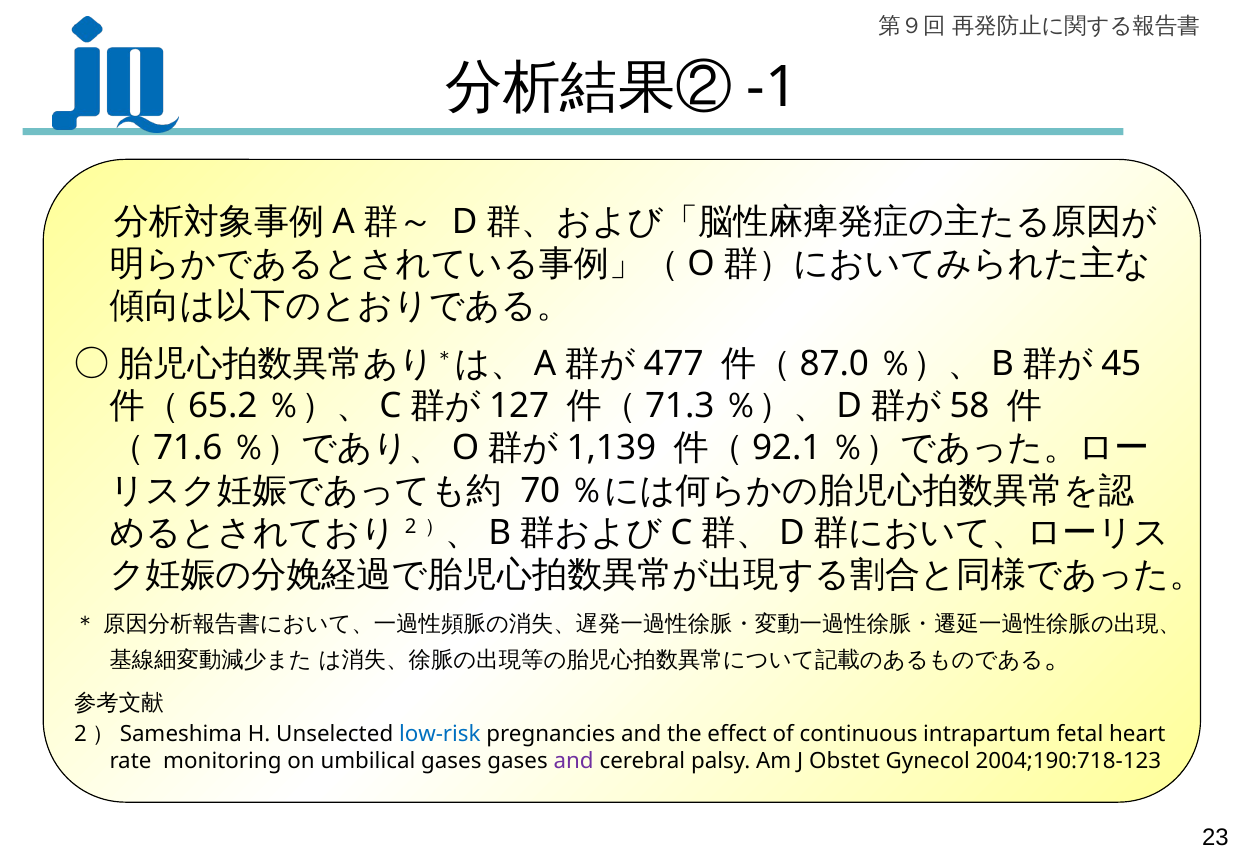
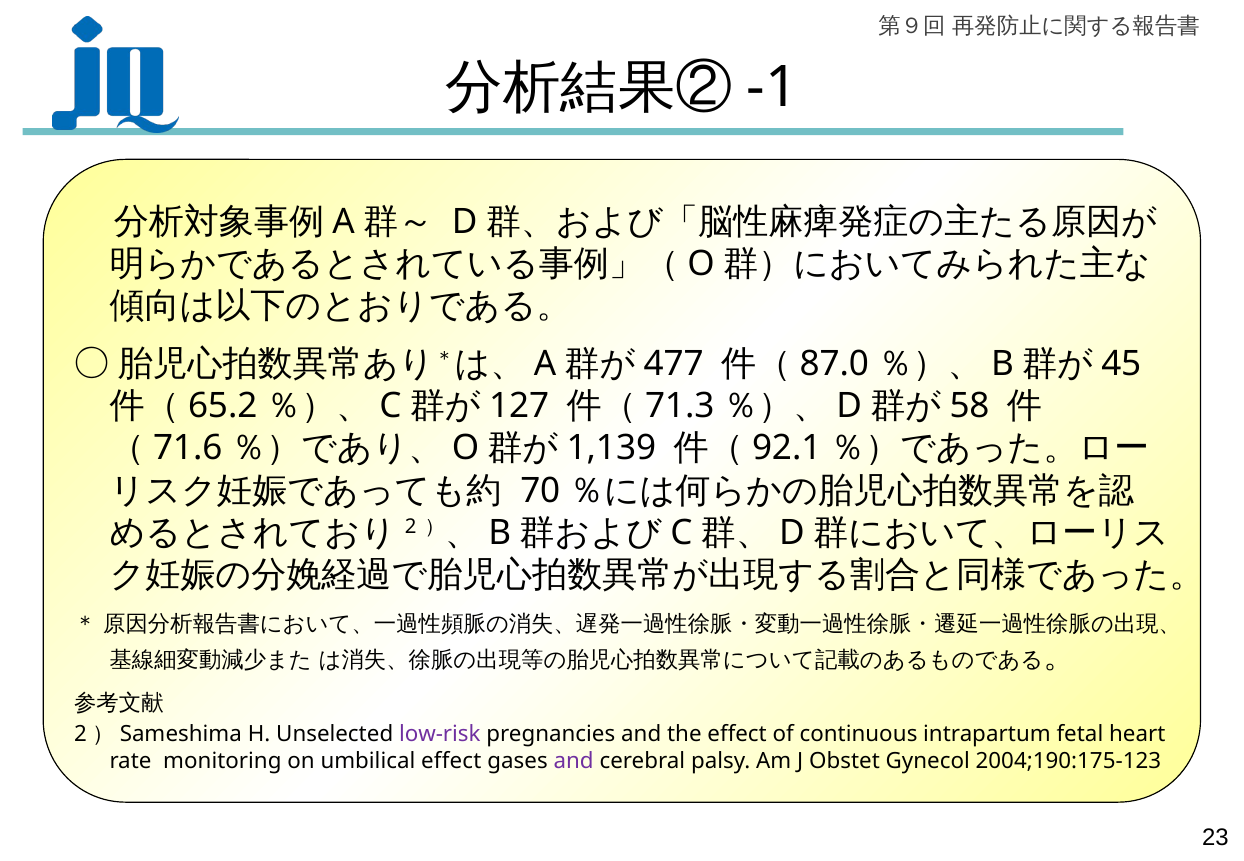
low-risk colour: blue -> purple (440, 735)
umbilical gases: gases -> effect (451, 762)
2004;190:718-123: 2004;190:718-123 -> 2004;190:175-123 (1068, 762)
